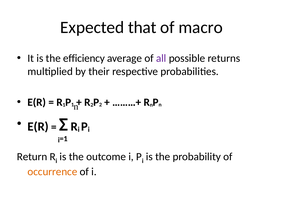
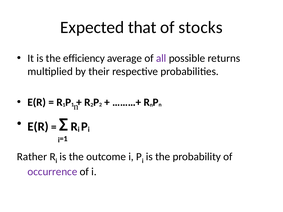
macro: macro -> stocks (200, 27)
Return: Return -> Rather (32, 157)
occurrence colour: orange -> purple (52, 172)
